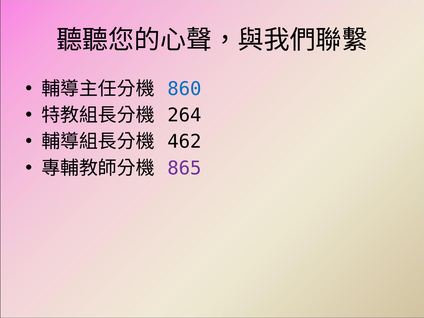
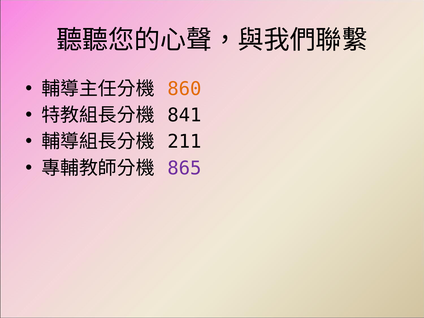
860 colour: blue -> orange (185, 89)
264: 264 -> 841 (185, 115)
462: 462 -> 211 (185, 142)
